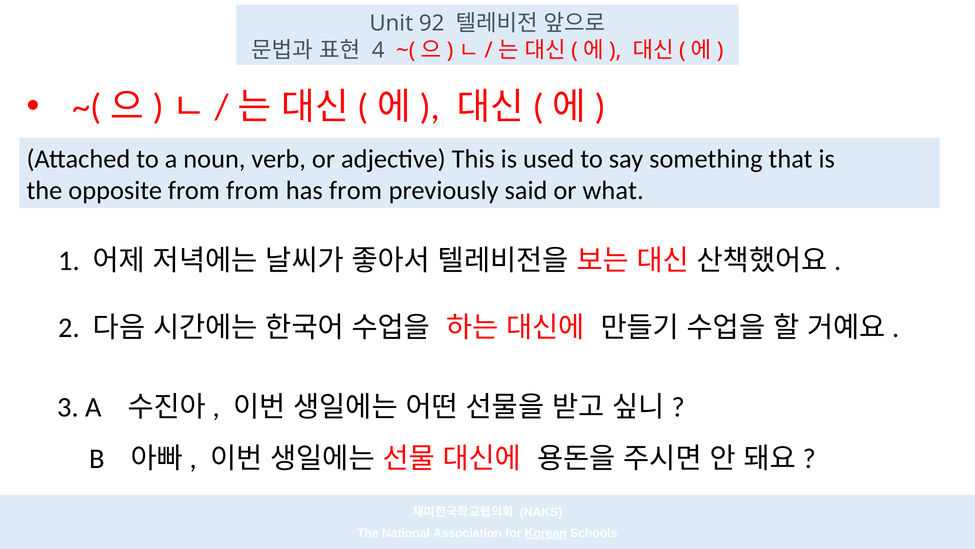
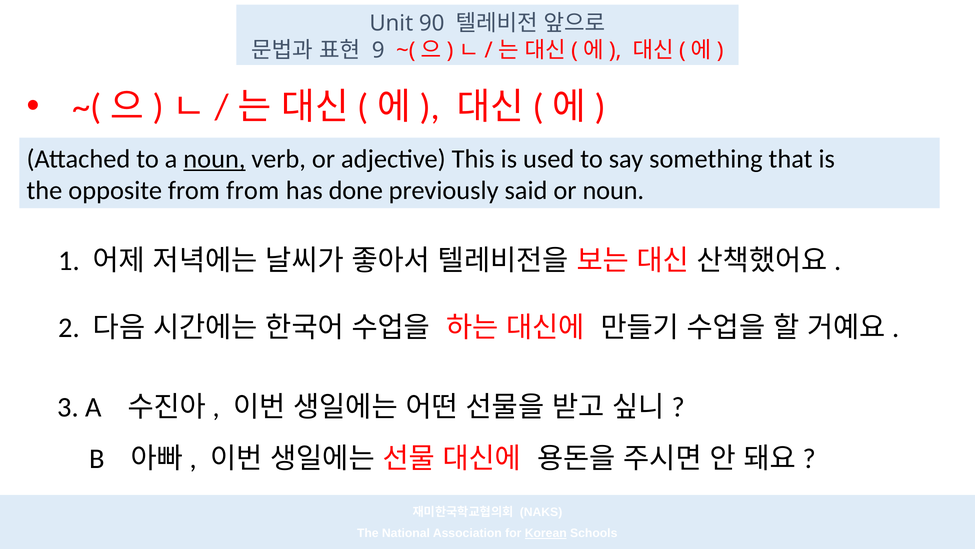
92: 92 -> 90 (432, 23)
4: 4 -> 9 (378, 50)
noun underline: none -> present (214, 159)
has from: from -> done (356, 190)
or what: what -> noun (613, 190)
